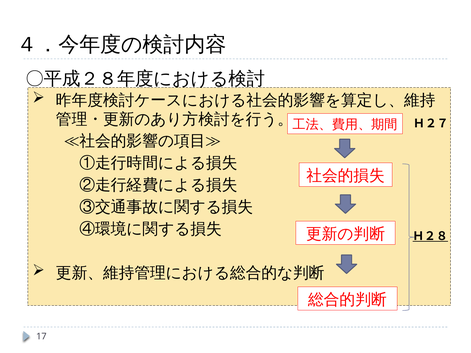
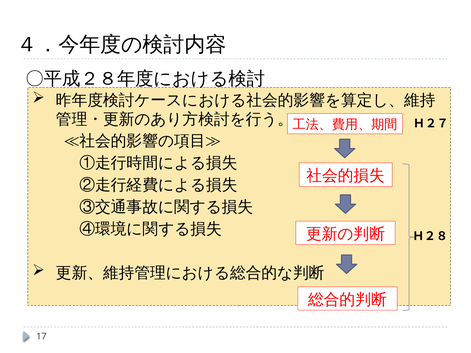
Ｈ２８ underline: present -> none (430, 236)
